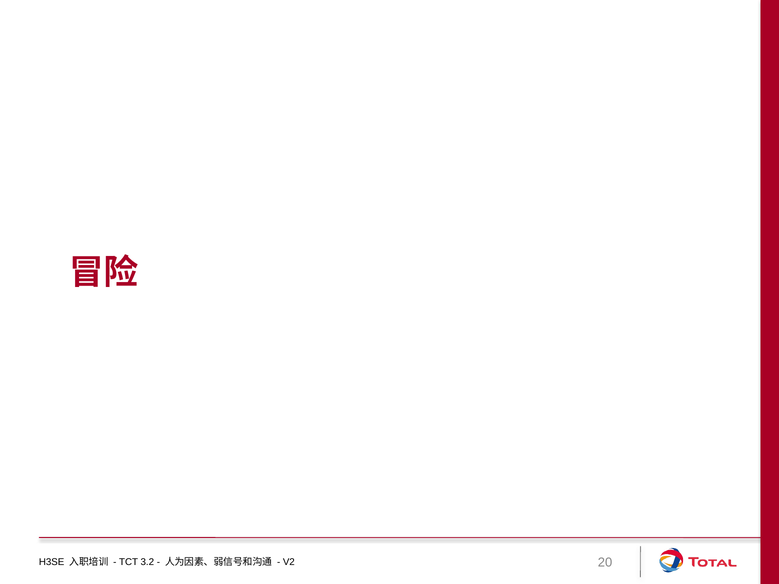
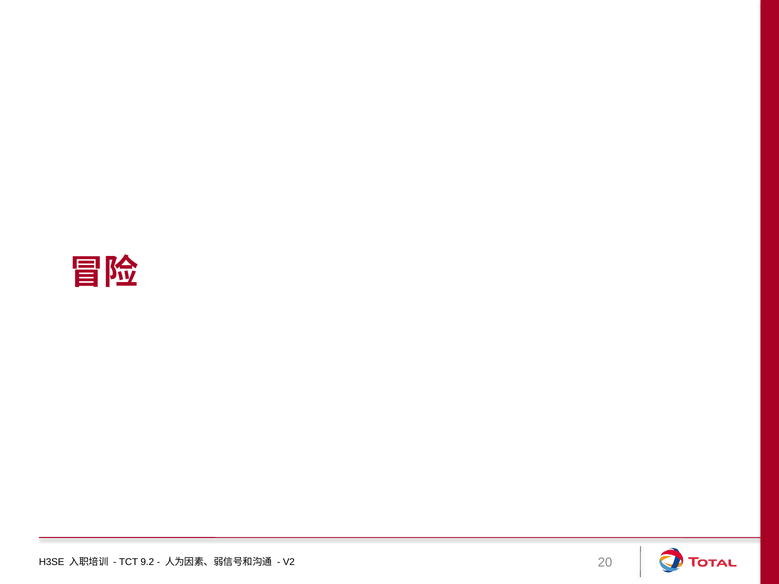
3.2: 3.2 -> 9.2 (147, 562)
